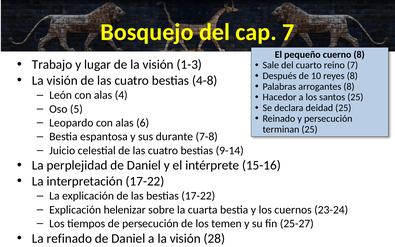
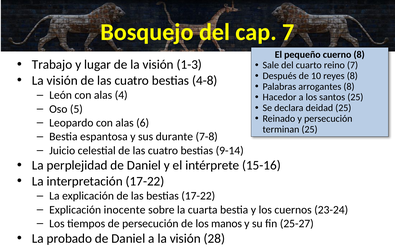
helenizar: helenizar -> inocente (125, 210)
temen: temen -> manos (227, 223)
refinado: refinado -> probado (69, 238)
